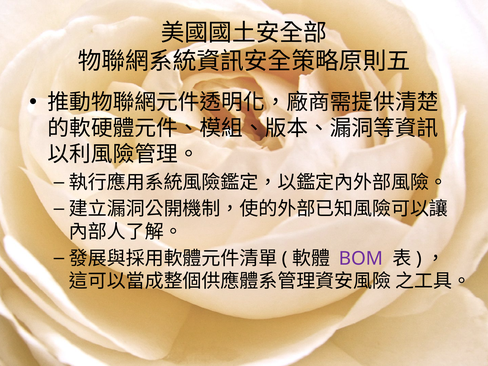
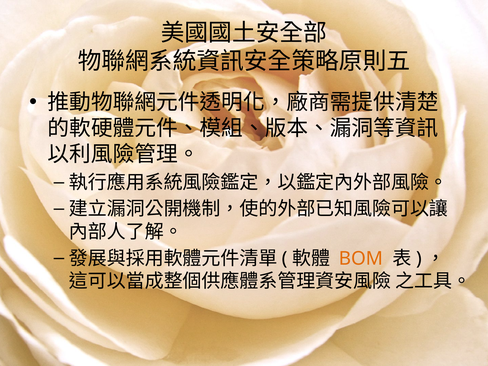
BOM colour: purple -> orange (361, 258)
